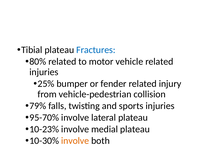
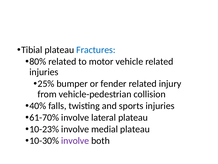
79%: 79% -> 40% (38, 106)
95-70%: 95-70% -> 61-70% (44, 117)
involve colour: orange -> purple (75, 140)
